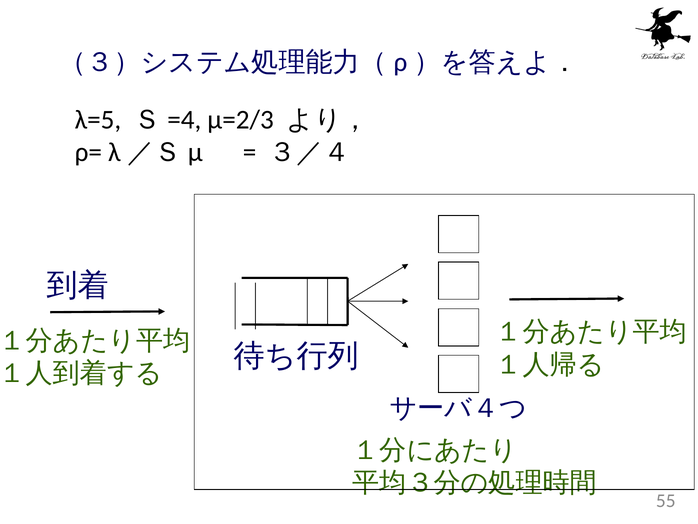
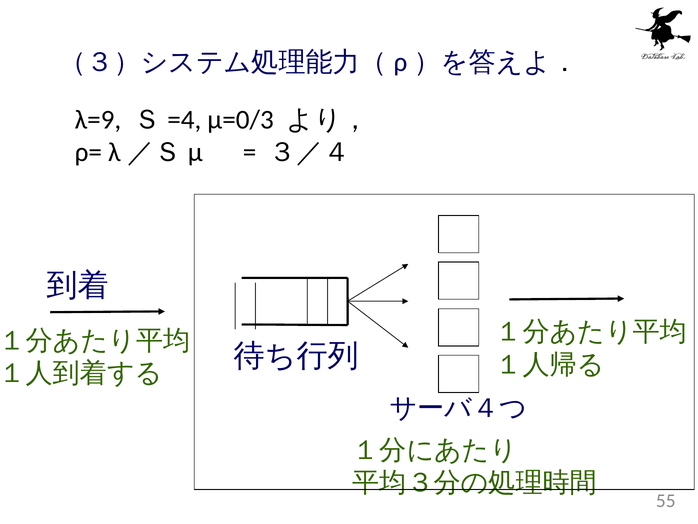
λ=5: λ=5 -> λ=9 (98, 120)
μ=2/3: μ=2/3 -> μ=0/3 (241, 120)
